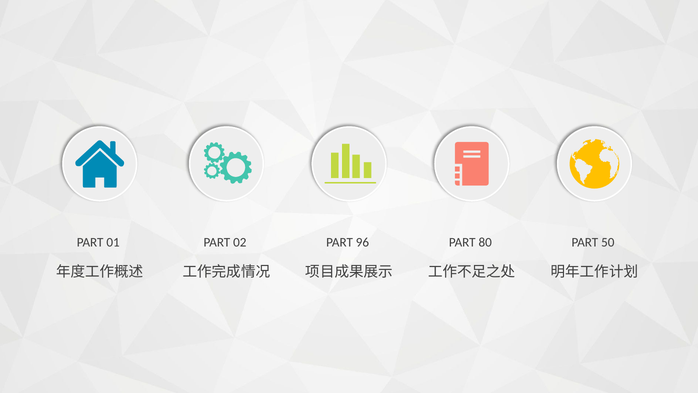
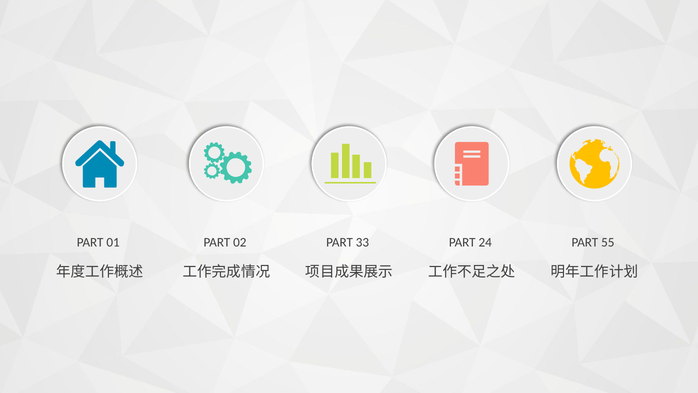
96: 96 -> 33 (362, 242)
80: 80 -> 24 (485, 242)
50: 50 -> 55 (608, 242)
